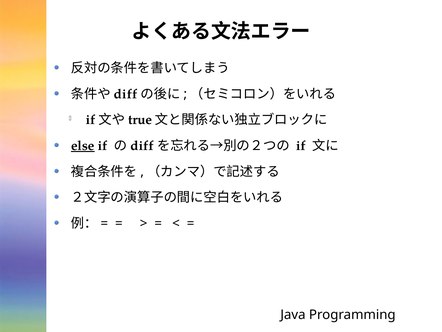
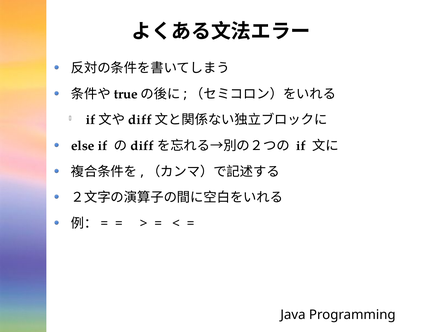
diff: diff -> true (126, 94)
true: true -> diff (140, 120)
else underline: present -> none (83, 146)
